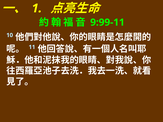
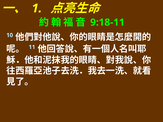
9:99-11: 9:99-11 -> 9:18-11 (107, 22)
